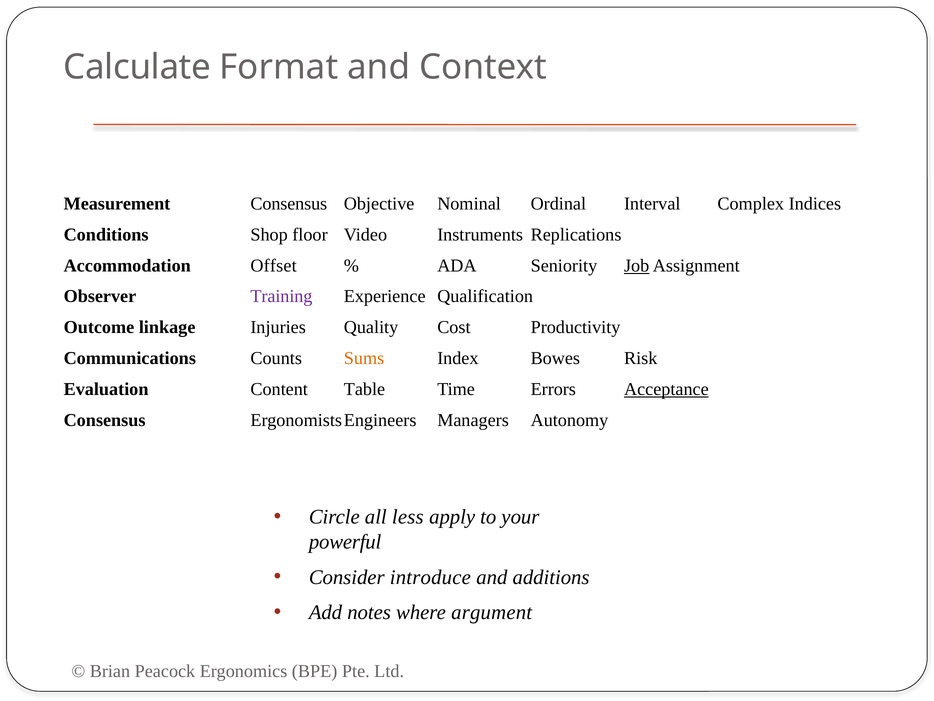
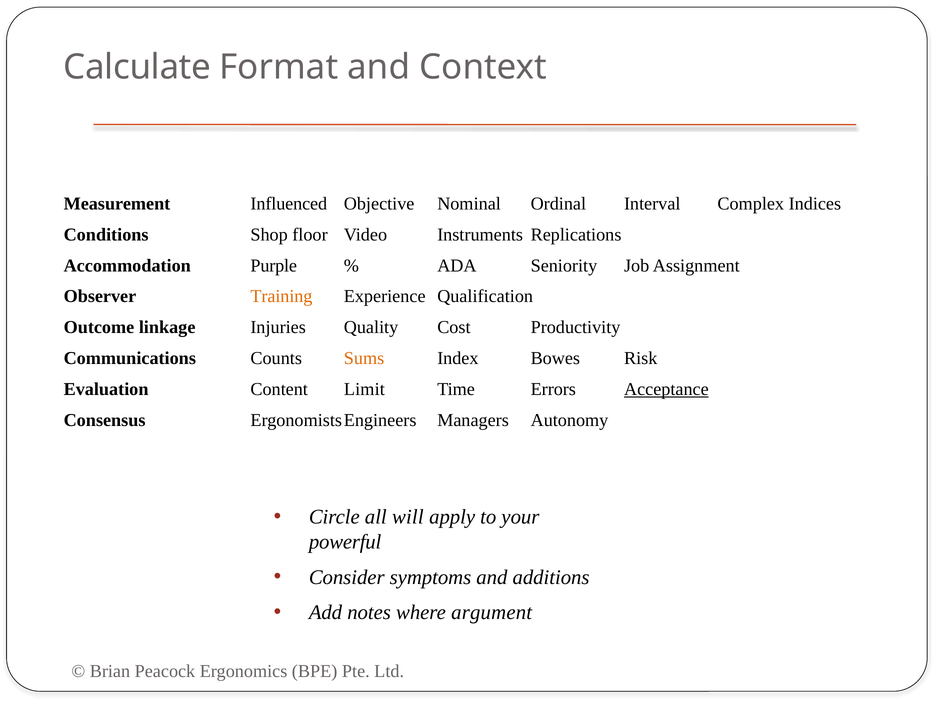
Measurement Consensus: Consensus -> Influenced (289, 204)
Offset: Offset -> Purple (274, 265)
Job underline: present -> none (637, 265)
Training colour: purple -> orange (281, 296)
Table: Table -> Limit (364, 389)
less: less -> will (408, 517)
introduce: introduce -> symptoms (430, 577)
